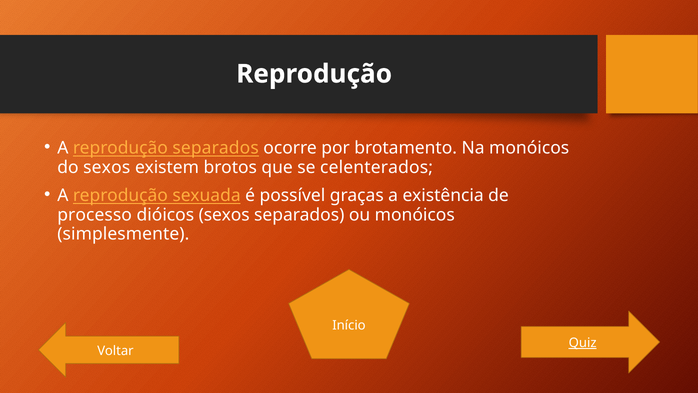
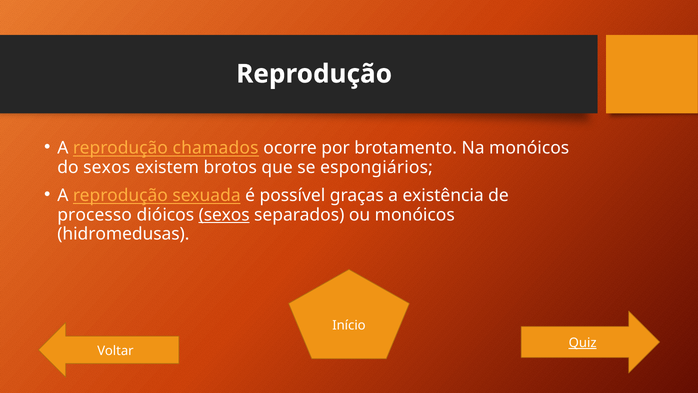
reprodução separados: separados -> chamados (216, 148)
celenterados: celenterados -> espongiários (377, 167)
sexos underline: none -> present (224, 215)
simplesmente: simplesmente -> hidromedusas (123, 234)
